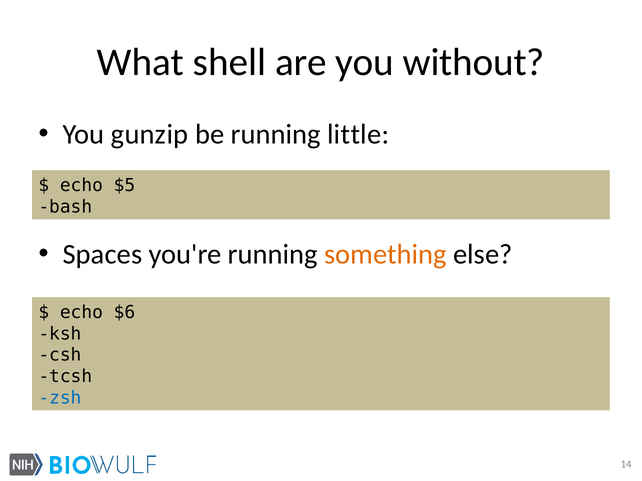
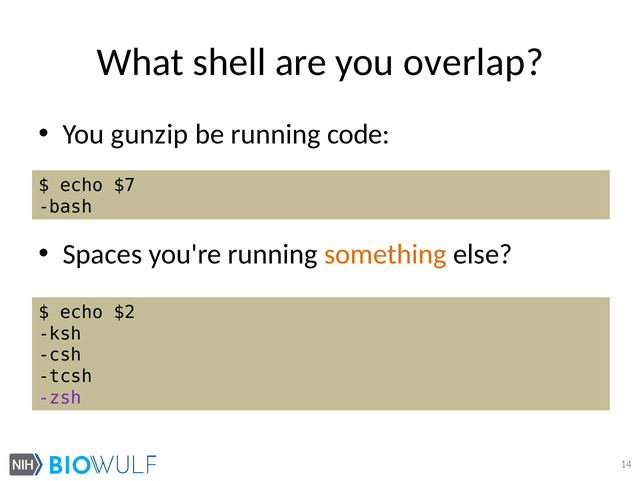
without: without -> overlap (473, 62)
little: little -> code (358, 135)
$5: $5 -> $7 (124, 185)
$6: $6 -> $2 (124, 313)
zsh colour: blue -> purple (60, 398)
